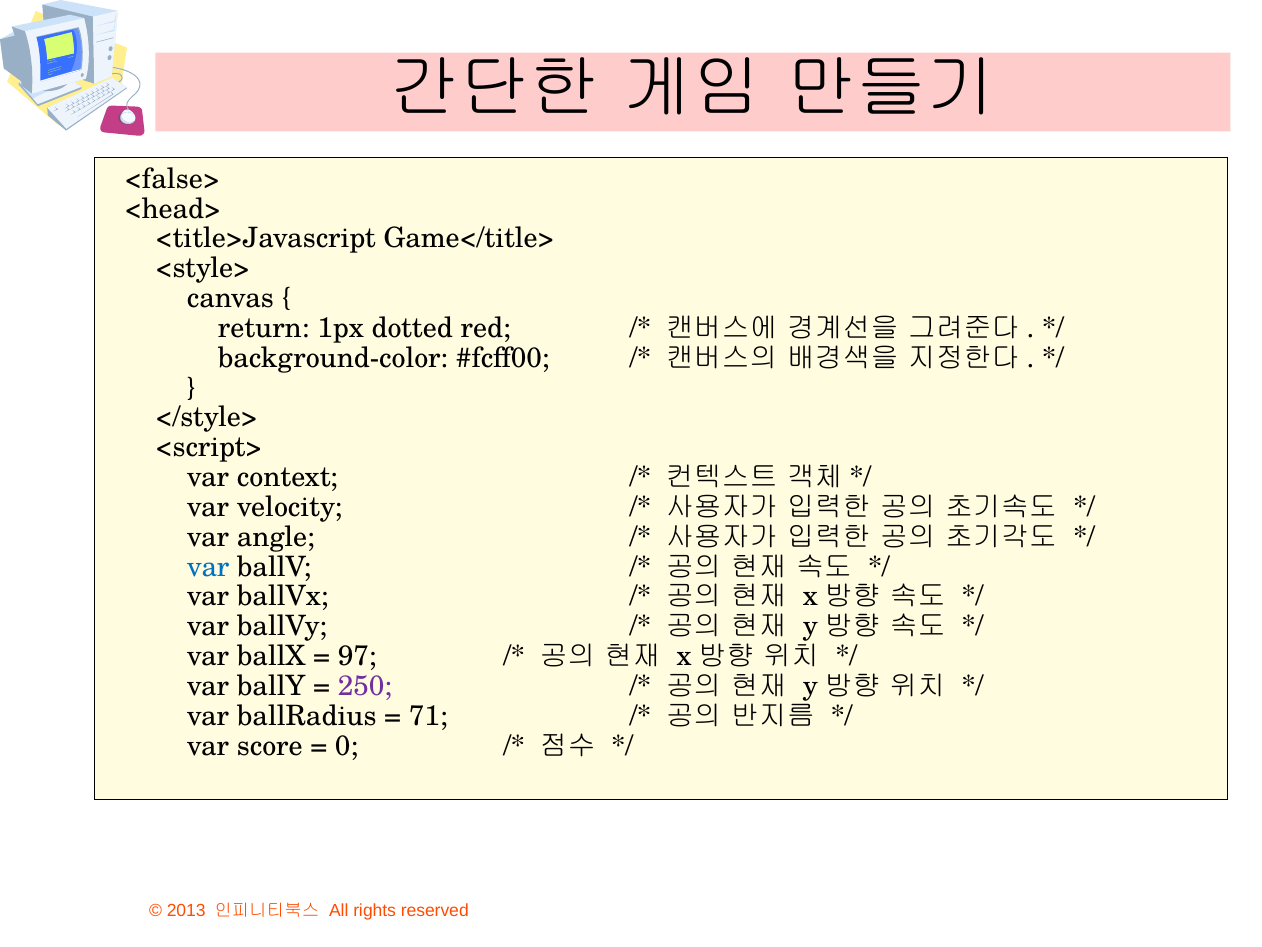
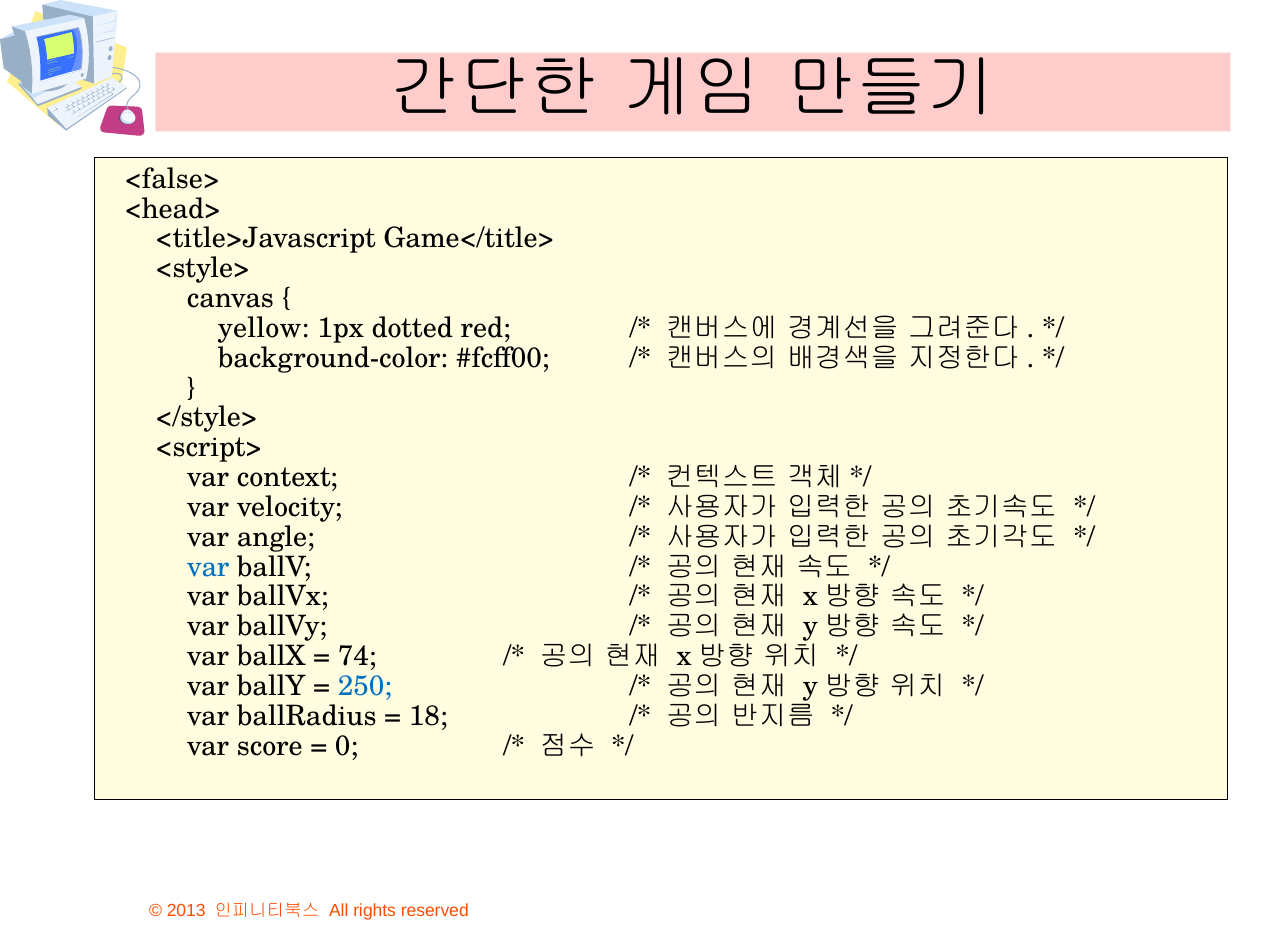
return: return -> yellow (264, 328)
97: 97 -> 74 (357, 656)
250 colour: purple -> blue (365, 686)
71: 71 -> 18 (428, 716)
